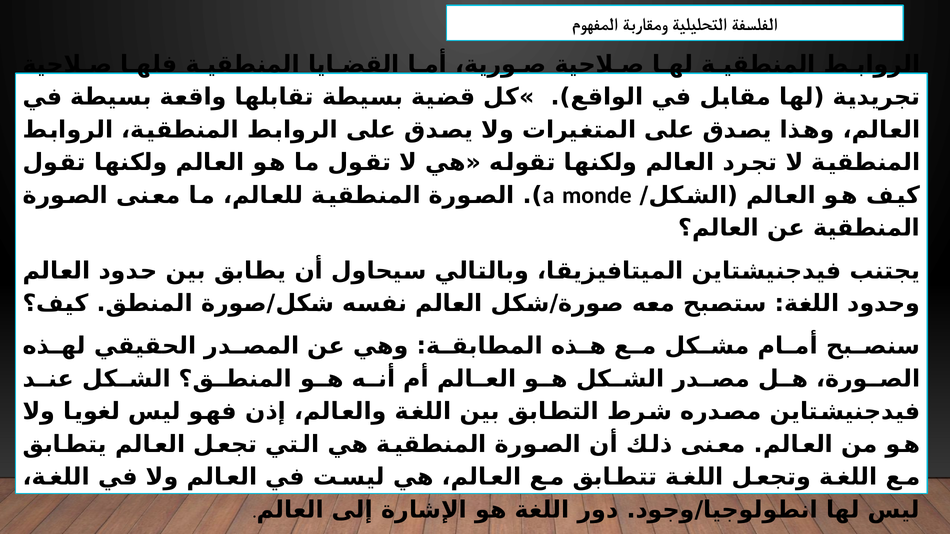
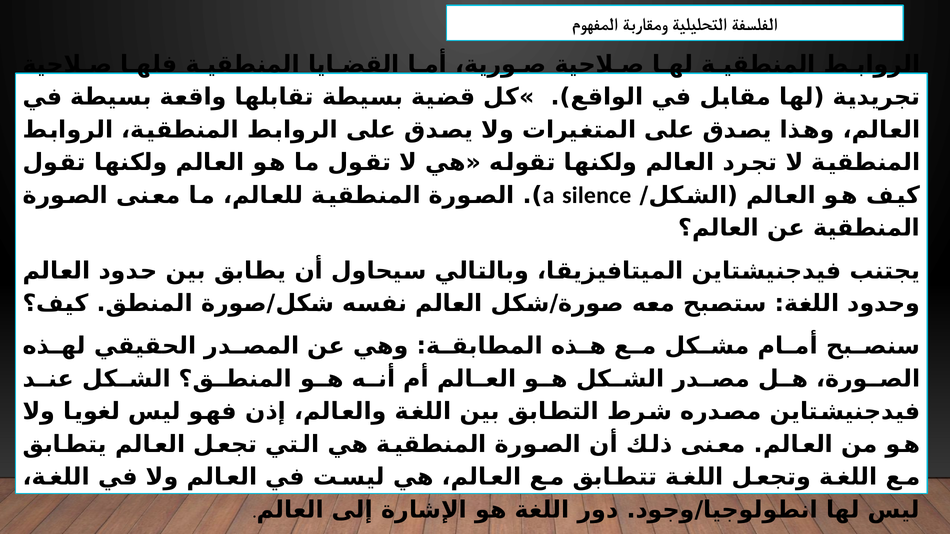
monde: monde -> silence (597, 196)
